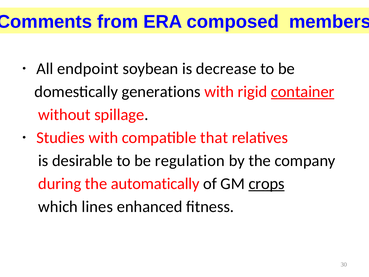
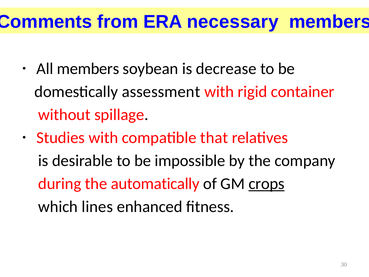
composed: composed -> necessary (233, 22)
endpoint: endpoint -> members (88, 69)
generations: generations -> assessment (161, 92)
container underline: present -> none (303, 92)
regulation: regulation -> impossible (190, 161)
